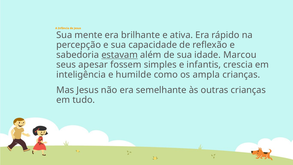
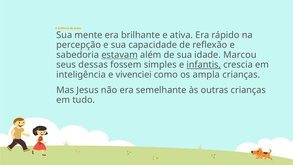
apesar: apesar -> dessas (93, 65)
infantis underline: none -> present (204, 65)
humilde: humilde -> vivenciei (134, 75)
